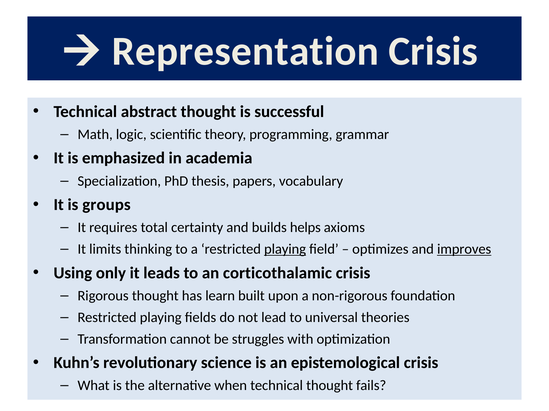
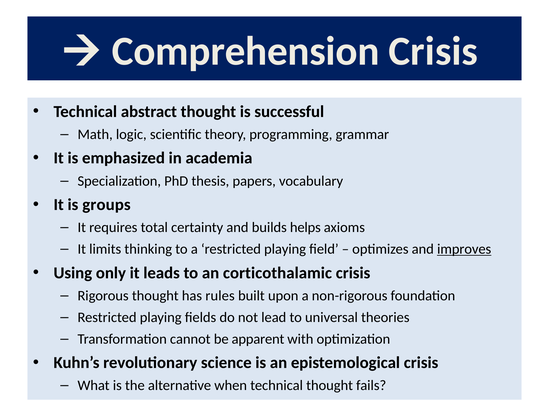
Representation: Representation -> Comprehension (246, 51)
playing underline: present -> none (285, 250)
learn: learn -> rules (220, 296)
struggles: struggles -> apparent (258, 340)
